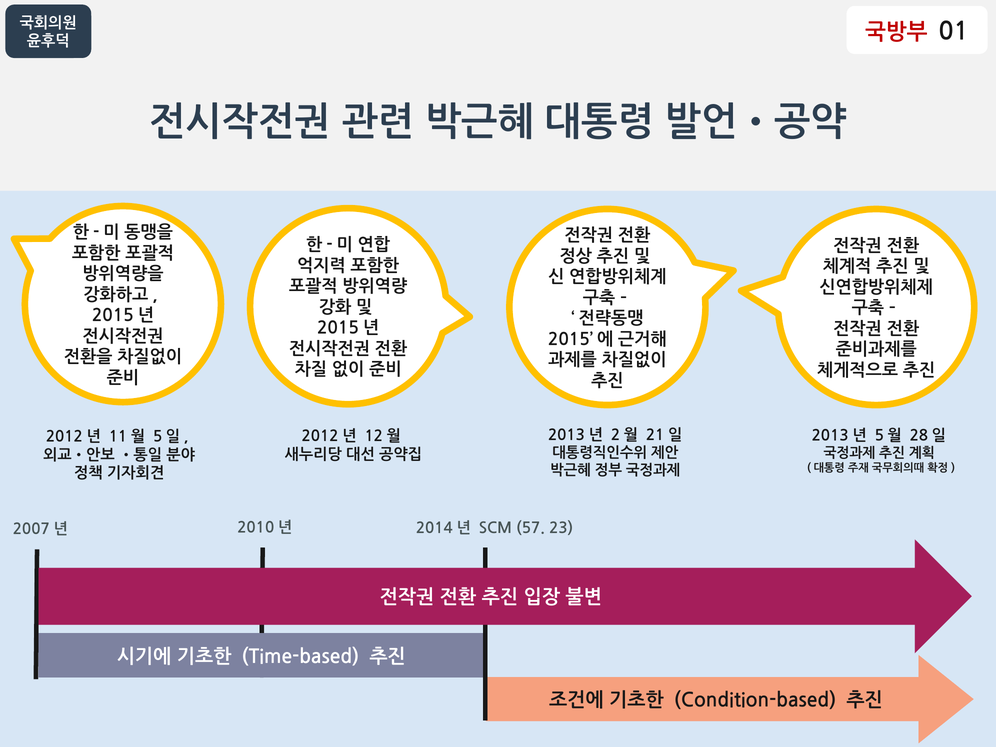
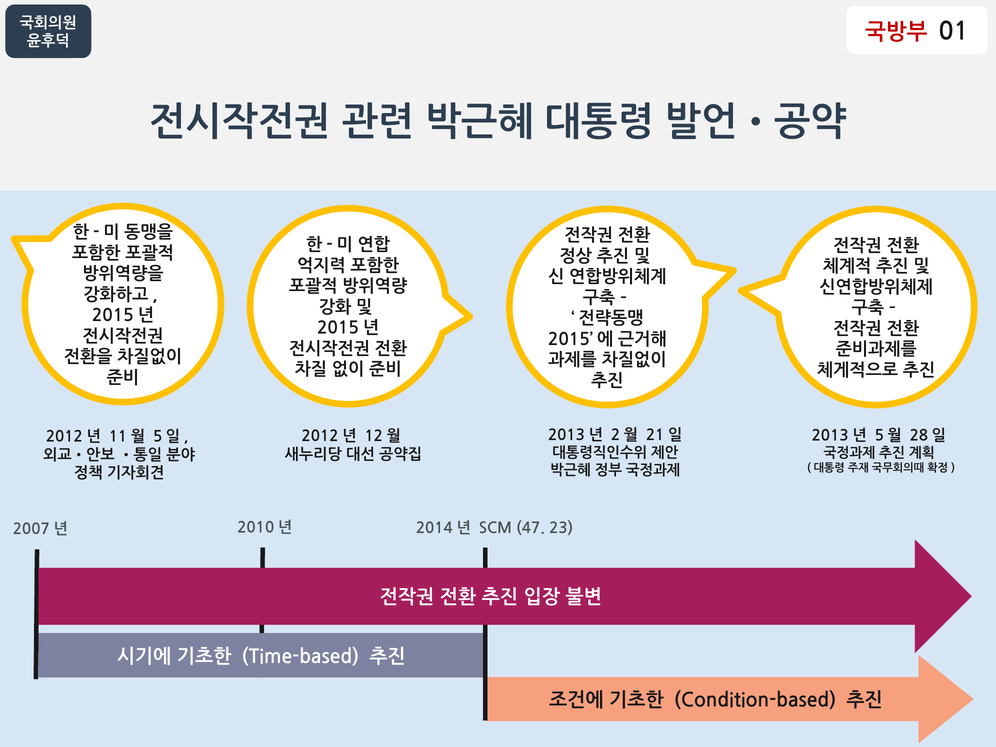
57: 57 -> 47 (531, 528)
